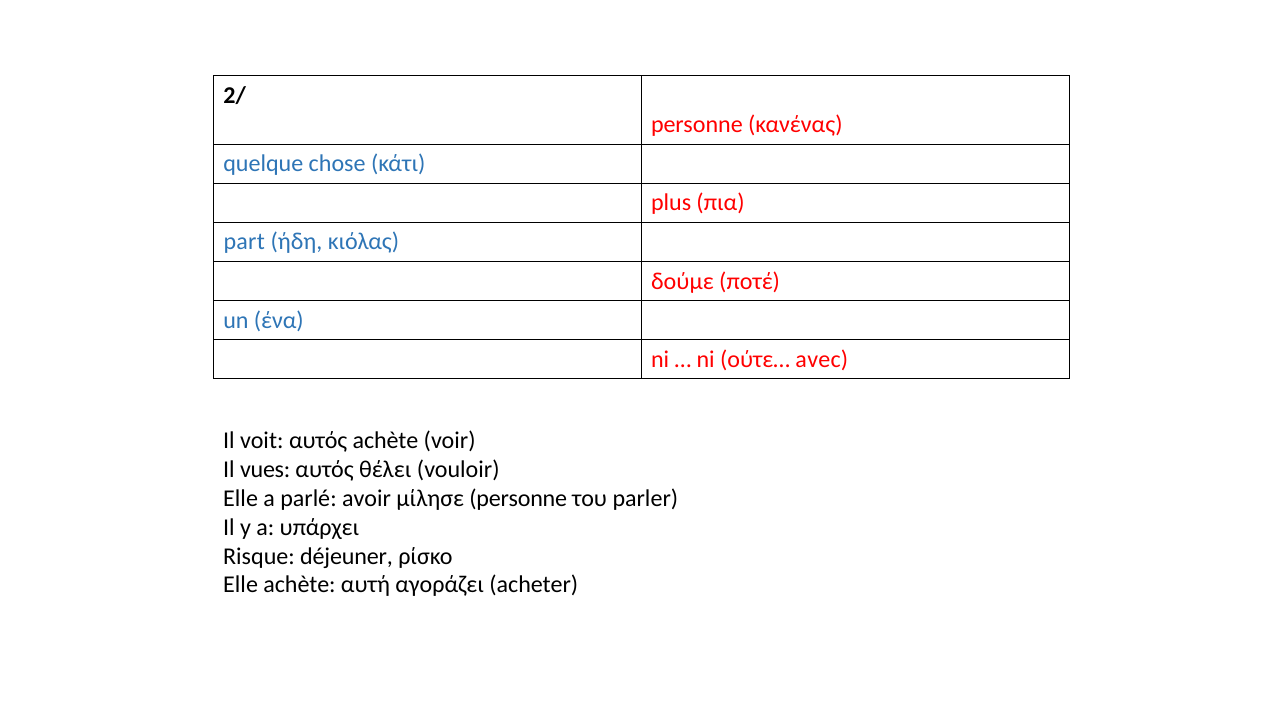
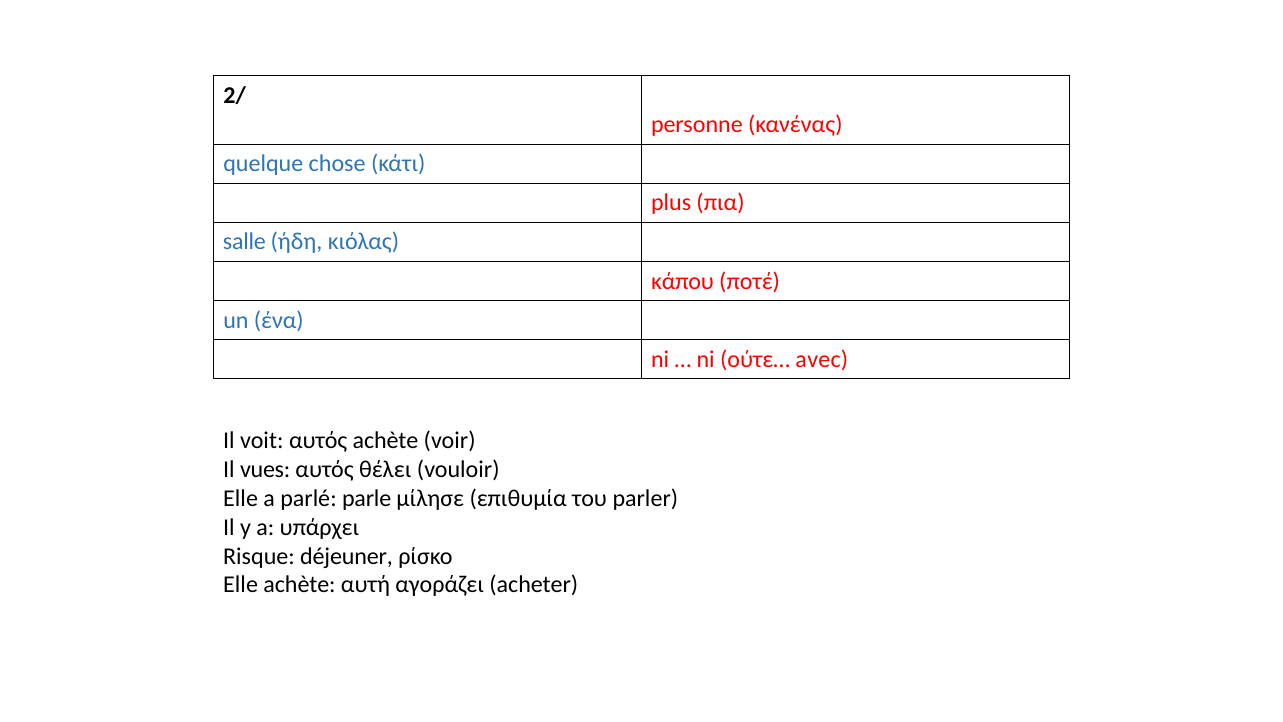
part: part -> salle (244, 242)
δούμε: δούμε -> κάπου (683, 281)
avoir: avoir -> parle (367, 498)
μίλησε personne: personne -> επιθυμία (518, 498)
